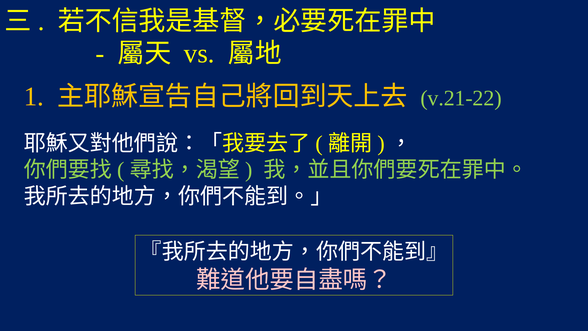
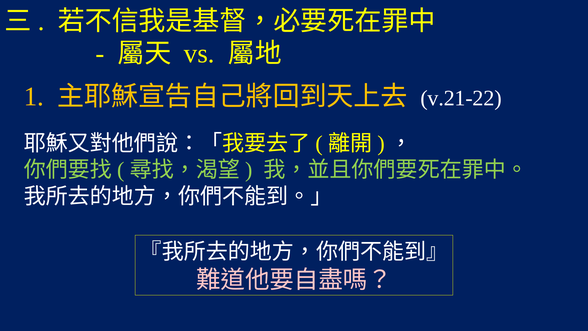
v.21-22 colour: light green -> white (461, 98)
